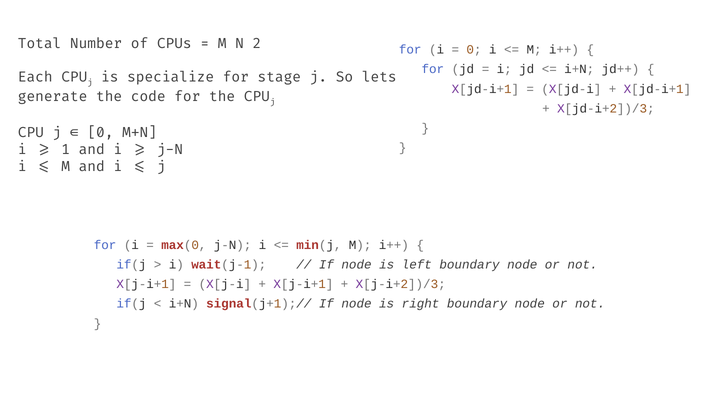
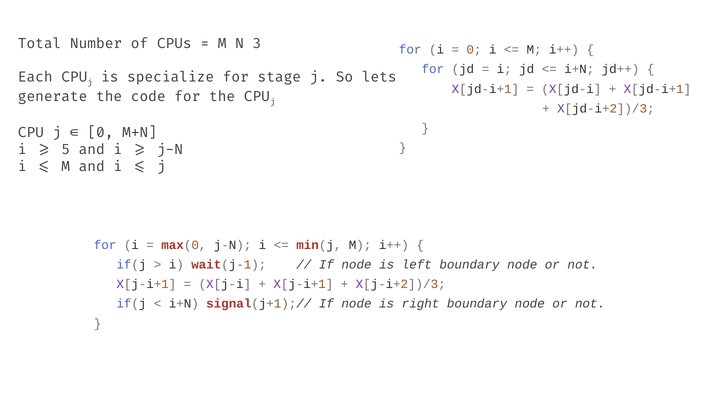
M+N+2: M+N+2 -> M+N+3 (239, 43)
1: 1 -> 5 (66, 150)
